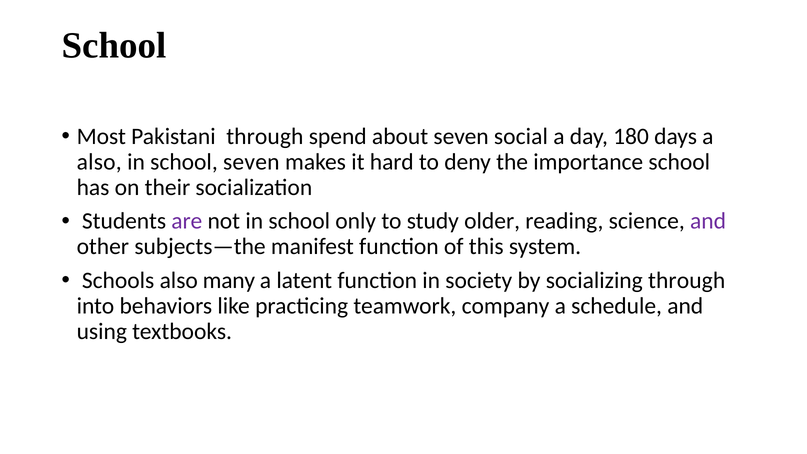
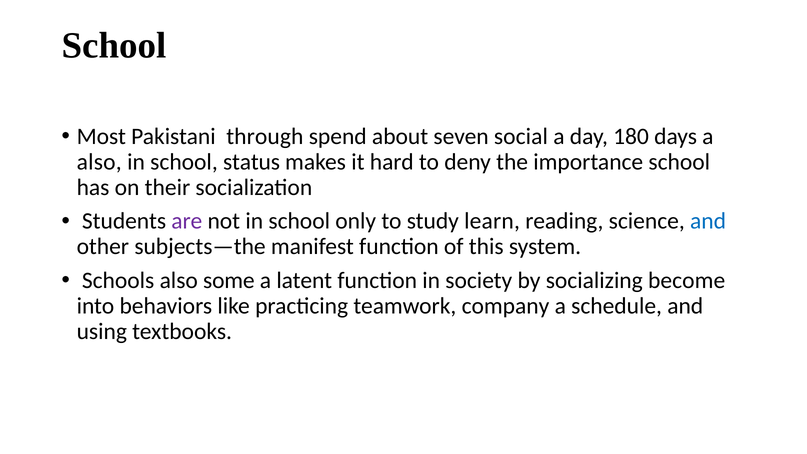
school seven: seven -> status (252, 162)
older: older -> learn (492, 221)
and colour: purple -> blue (708, 221)
many: many -> some (229, 280)
socializing through: through -> become (687, 280)
